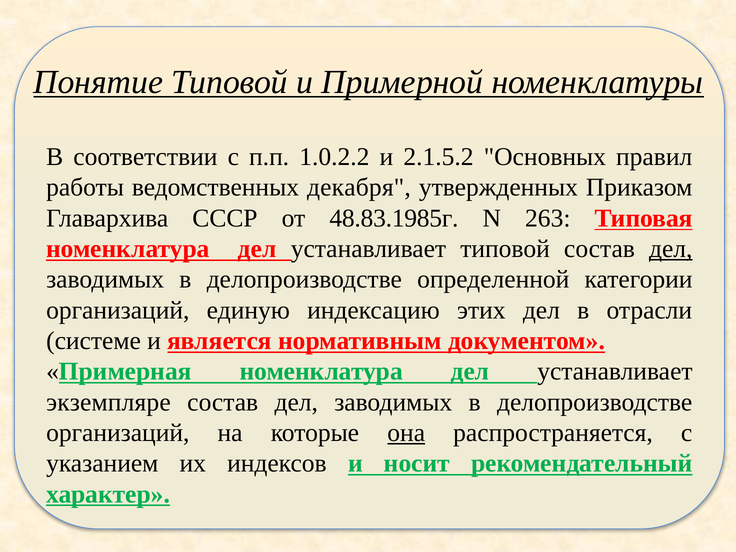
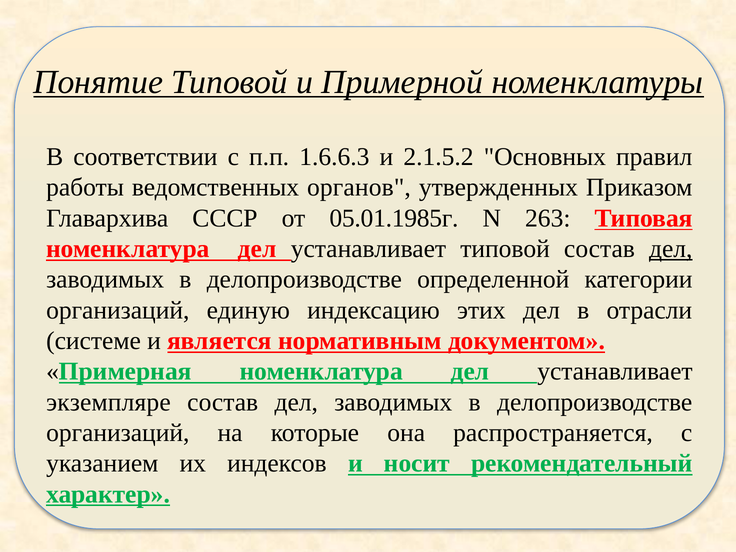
1.0.2.2: 1.0.2.2 -> 1.6.6.3 (334, 157)
декабря: декабря -> органов (359, 188)
48.83.1985г: 48.83.1985г -> 05.01.1985г (394, 218)
она underline: present -> none (406, 433)
